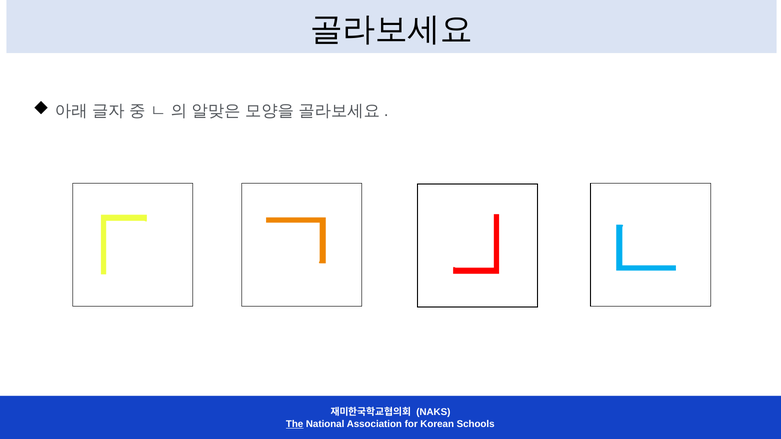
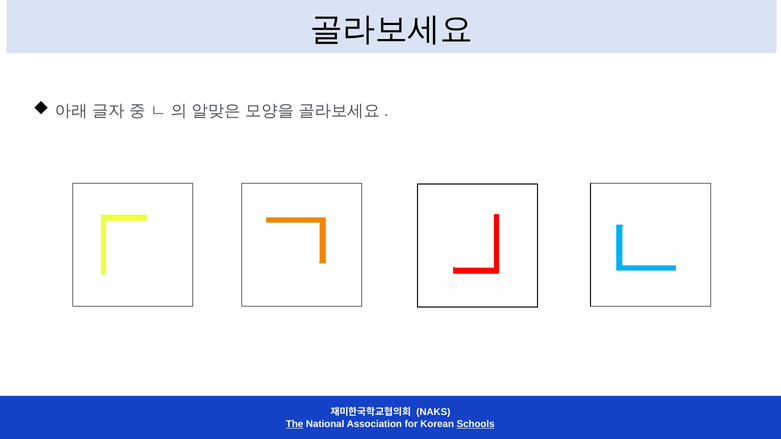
Schools underline: none -> present (476, 424)
